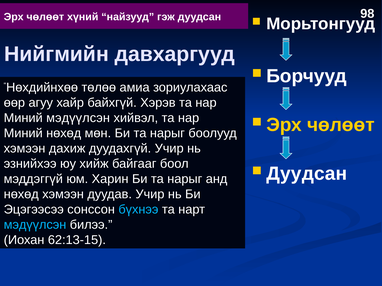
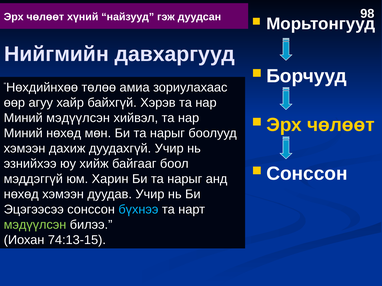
Дуудсан: Дуудсан -> Сонссон (307, 174)
мэдүүлсэн colour: light blue -> light green (35, 225)
62:13-15: 62:13-15 -> 74:13-15 (77, 240)
